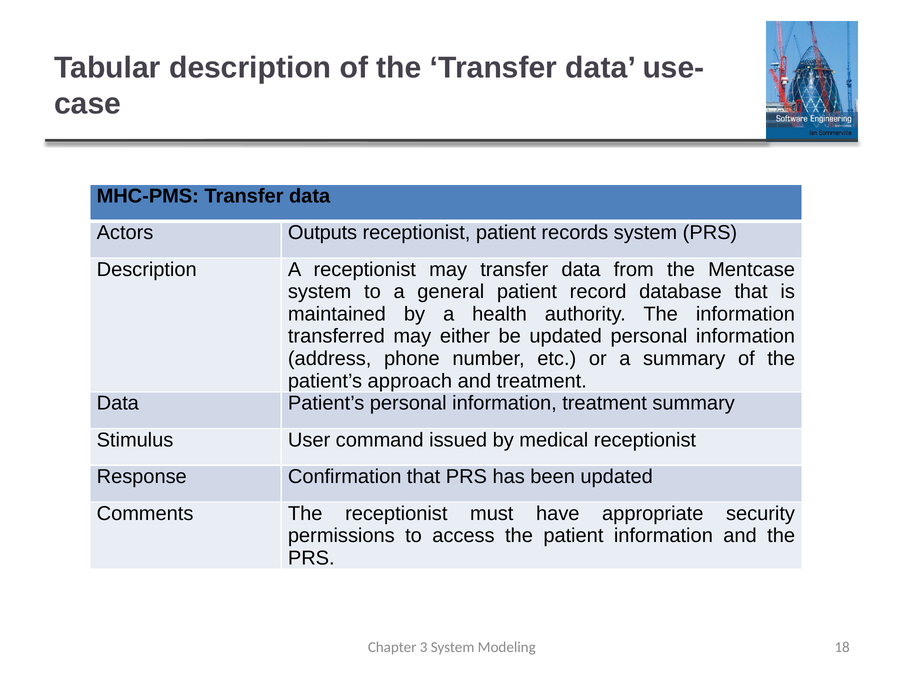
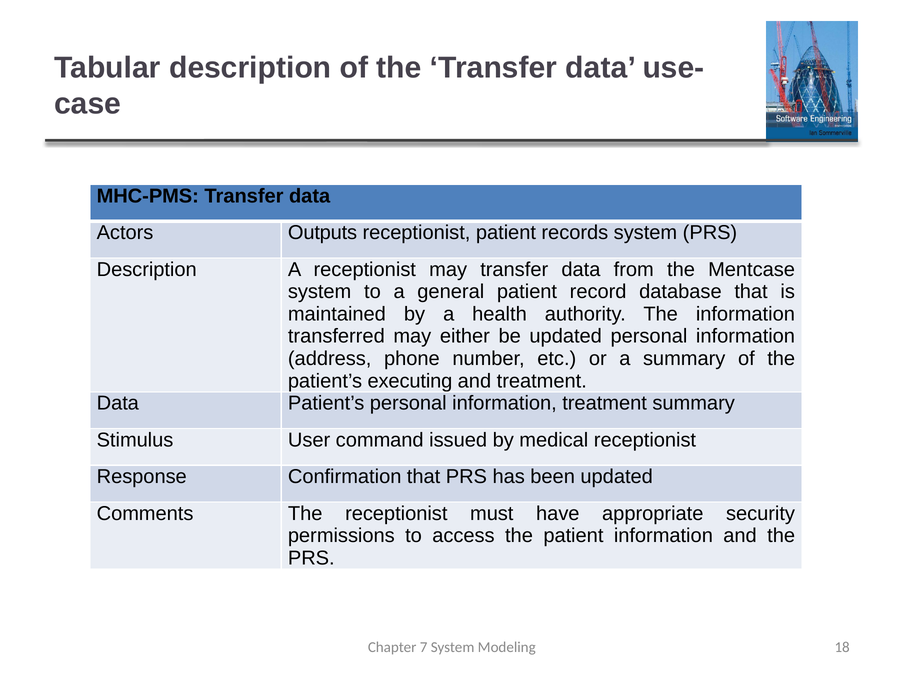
approach: approach -> executing (410, 381)
3: 3 -> 7 (424, 647)
